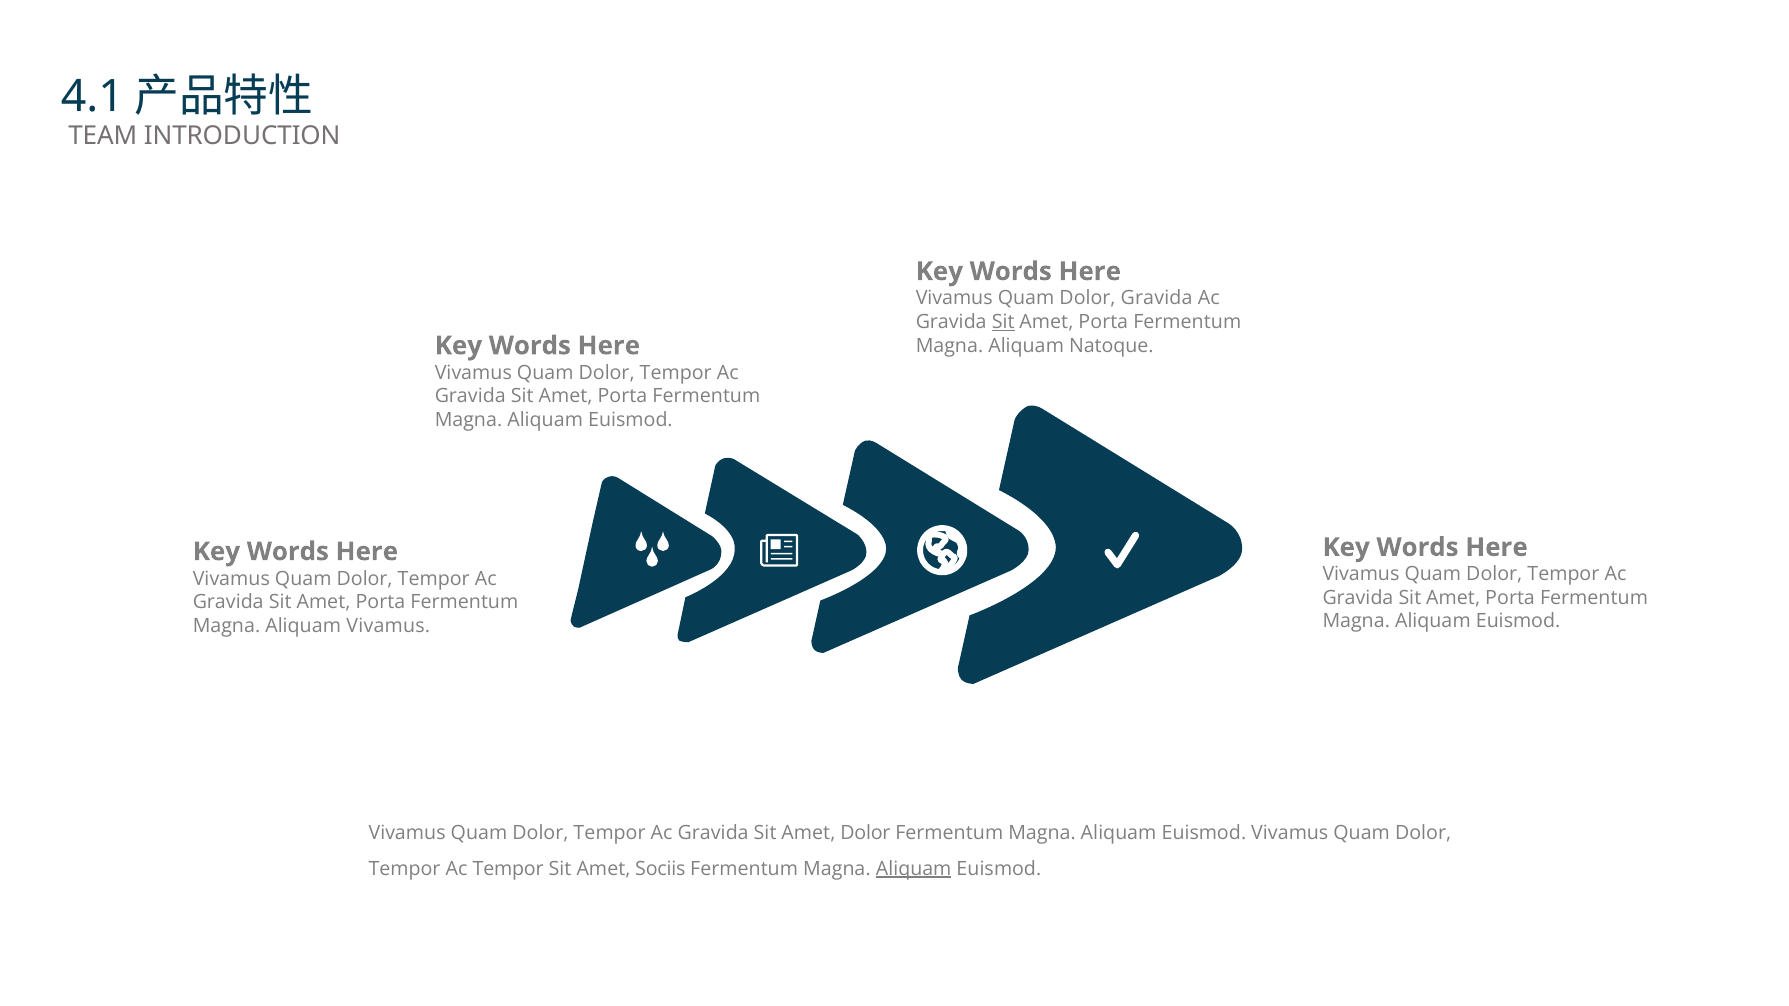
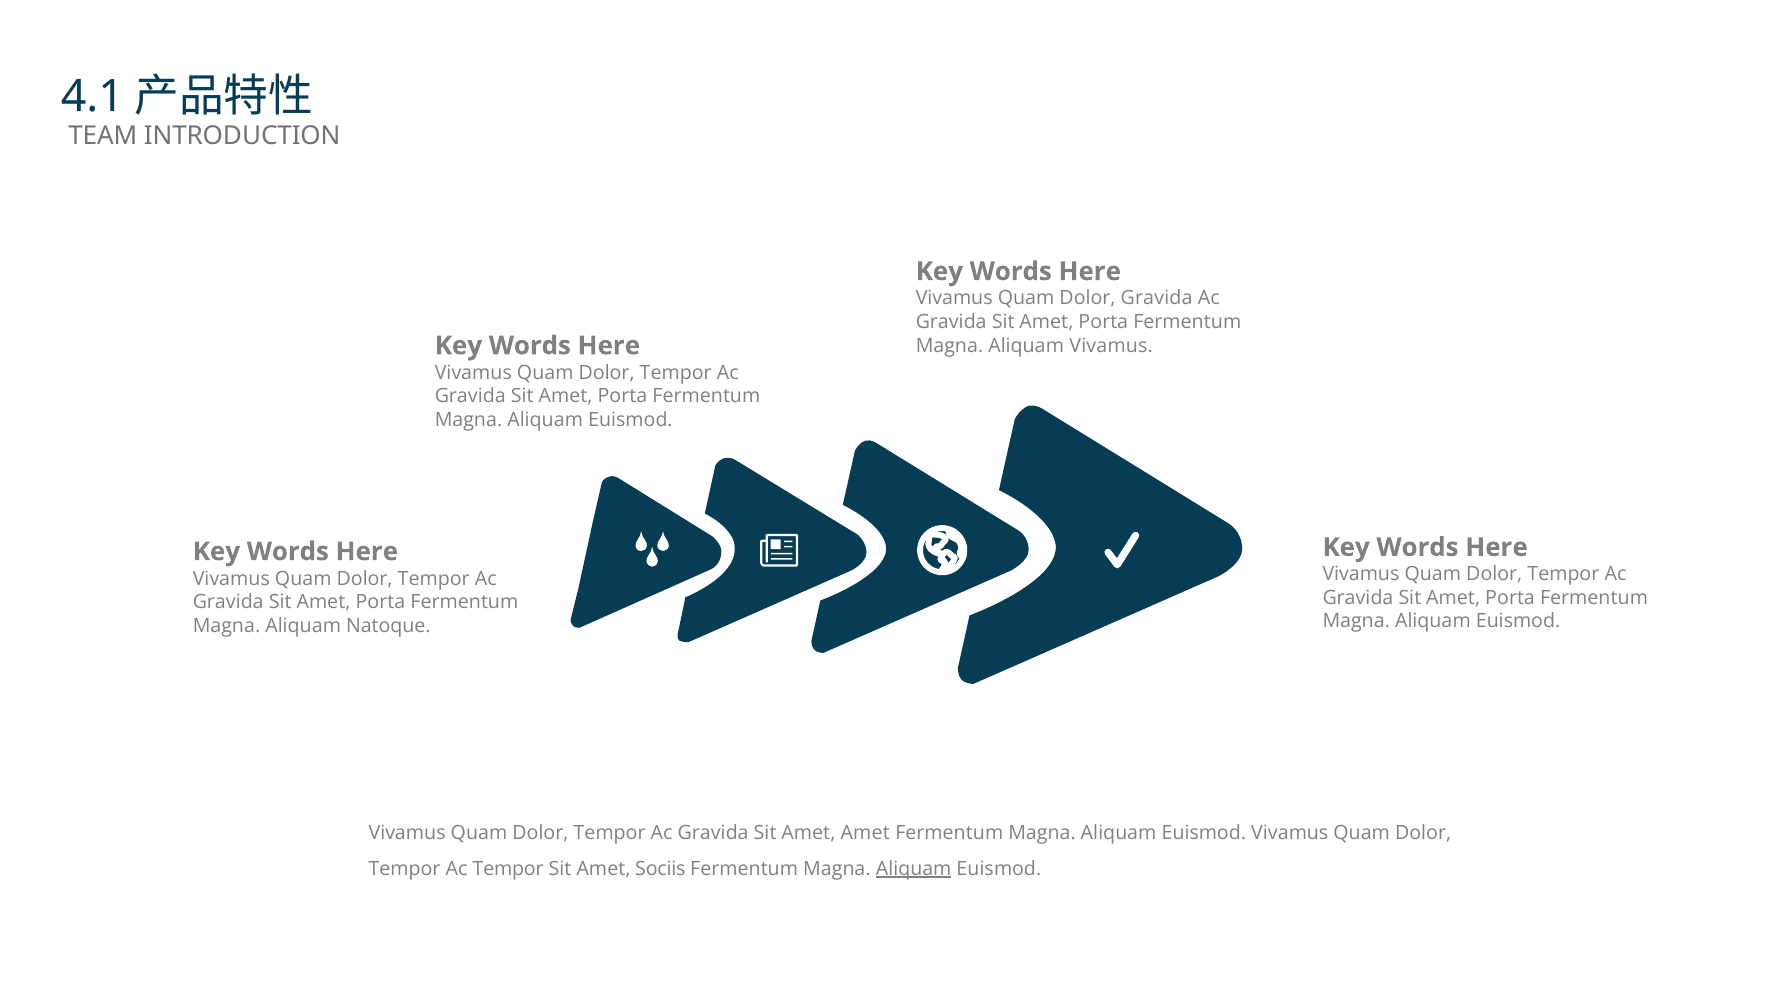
Sit underline: present -> none (1003, 322)
Aliquam Natoque: Natoque -> Vivamus (1111, 346)
Aliquam Vivamus: Vivamus -> Natoque (388, 626)
Amet Dolor: Dolor -> Amet (865, 834)
